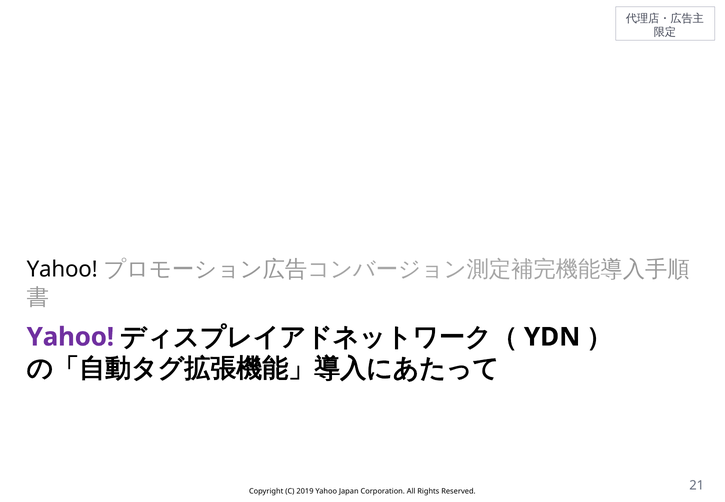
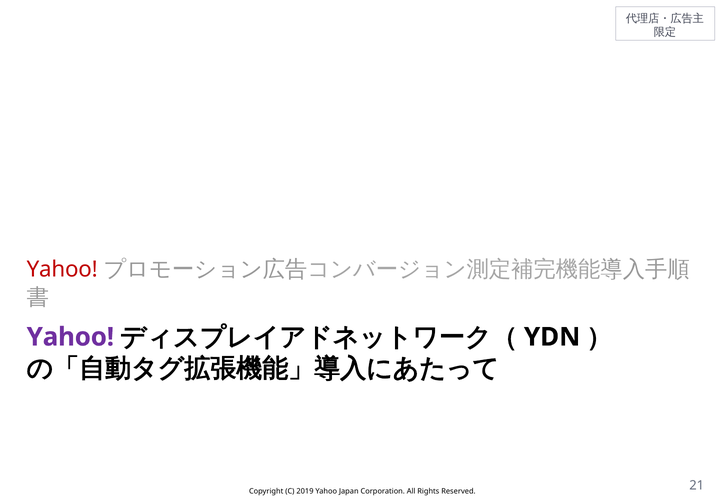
Yahoo colour: black -> red (62, 269)
